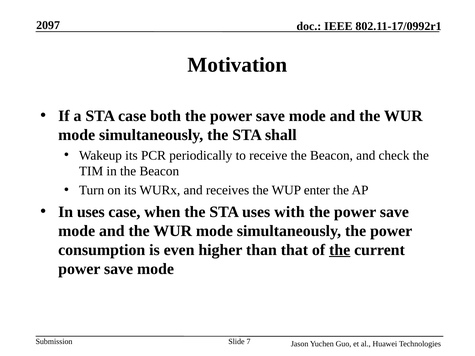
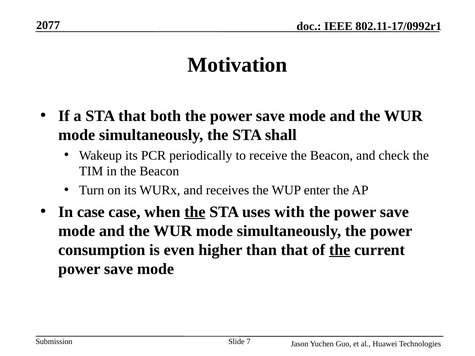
2097: 2097 -> 2077 (48, 25)
STA case: case -> that (132, 116)
In uses: uses -> case (91, 212)
the underline: none -> present (195, 212)
